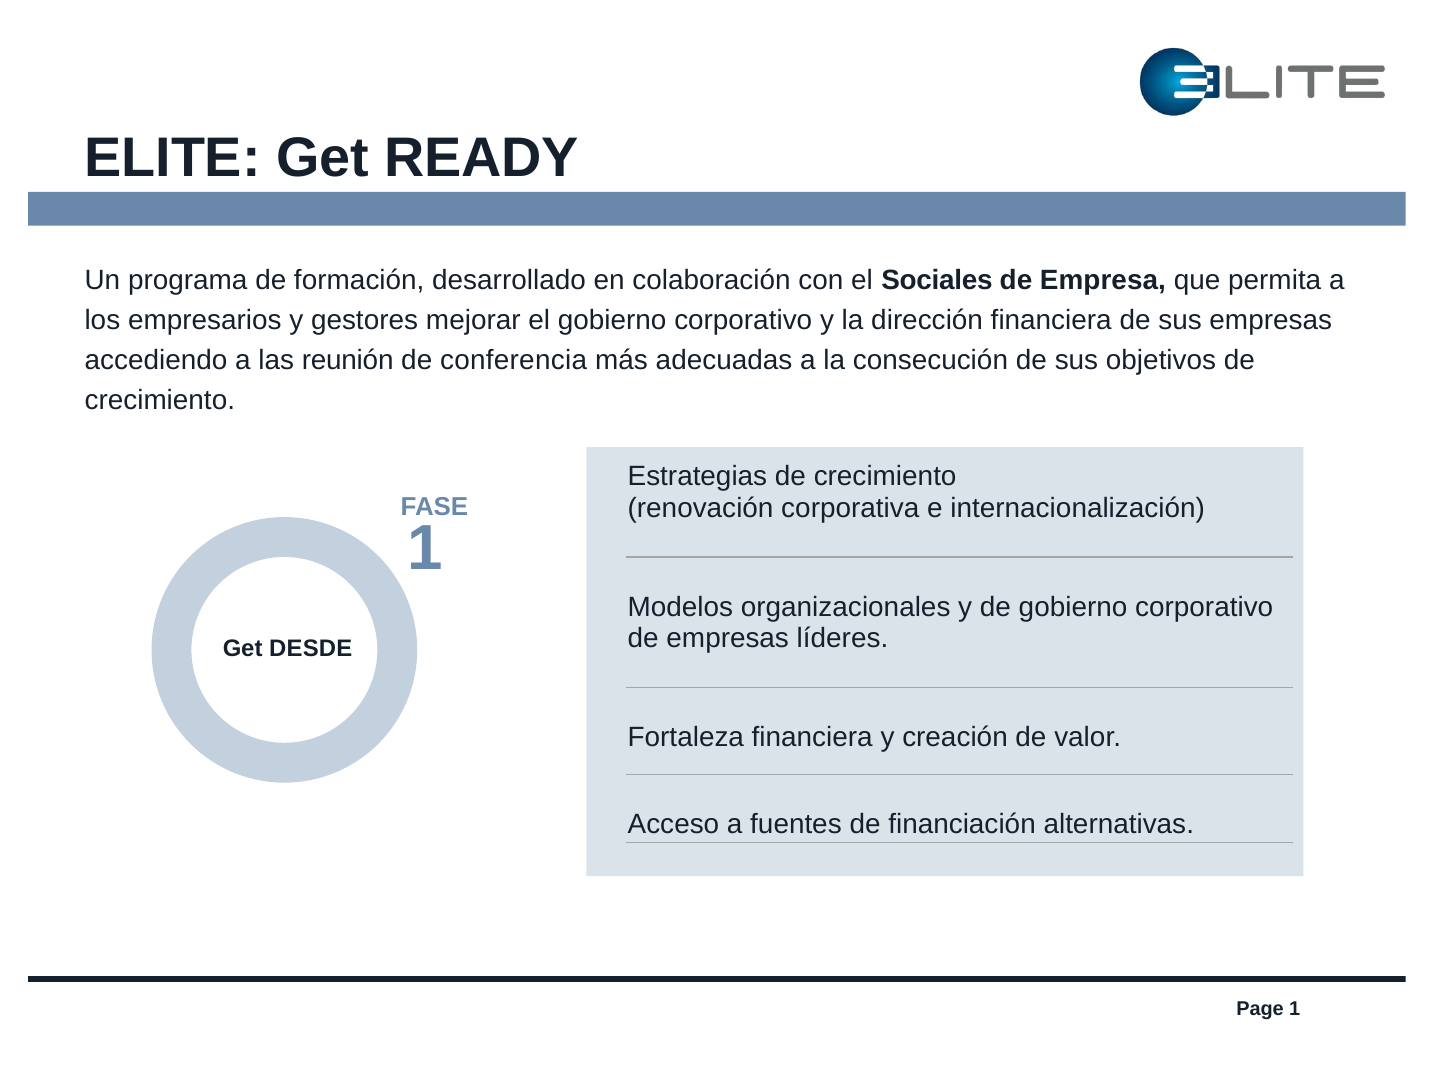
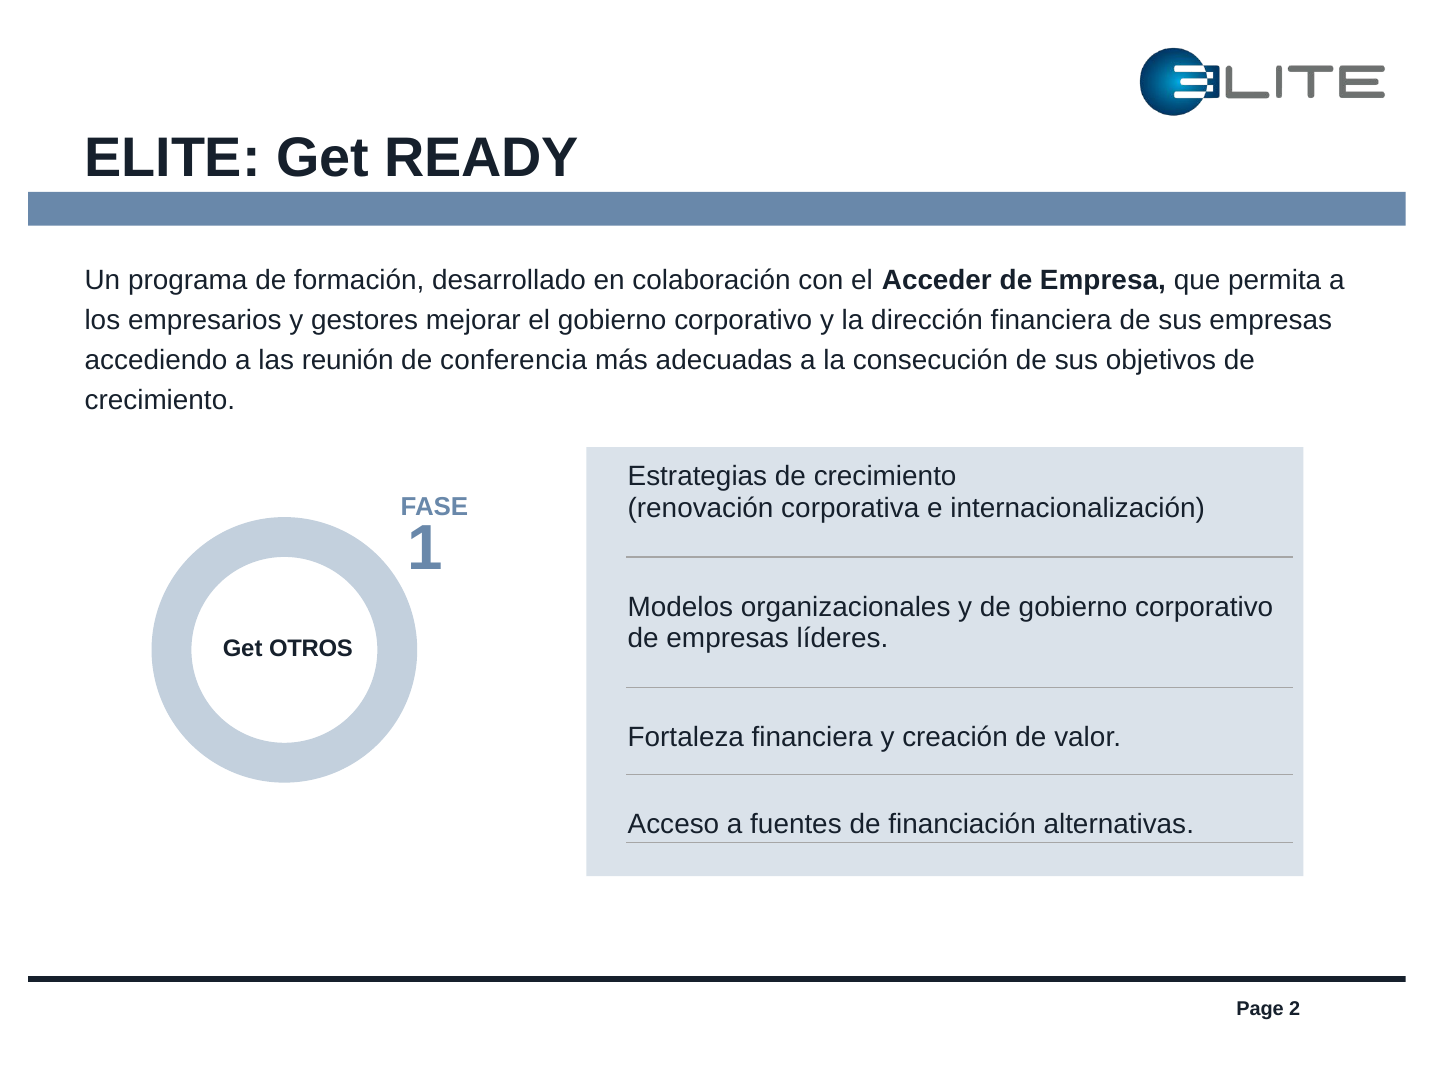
Sociales: Sociales -> Acceder (937, 280)
DESDE: DESDE -> OTROS (311, 649)
Page 1: 1 -> 2 (1295, 1009)
